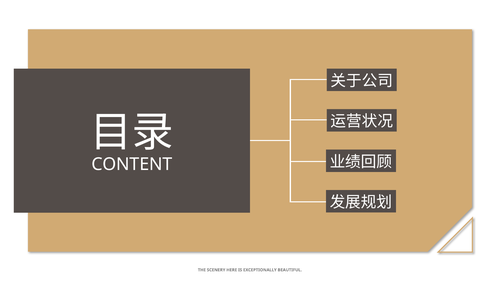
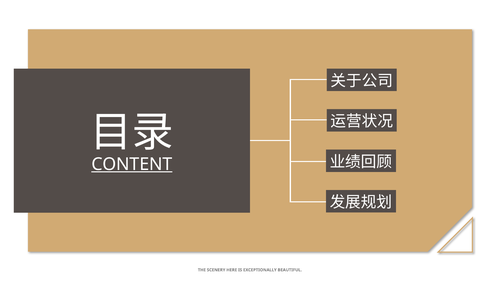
CONTENT underline: none -> present (132, 164)
